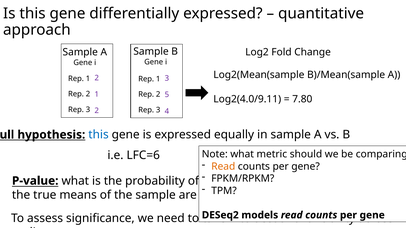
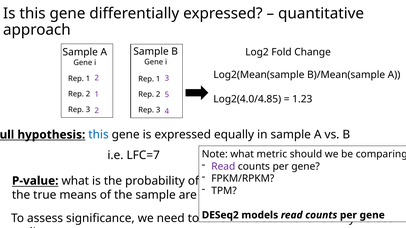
Log2(4.0/9.11: Log2(4.0/9.11 -> Log2(4.0/4.85 (247, 99)
7.80: 7.80 -> 1.23 (302, 99)
LFC=6: LFC=6 -> LFC=7 (143, 156)
Read colour: orange -> purple (223, 167)
